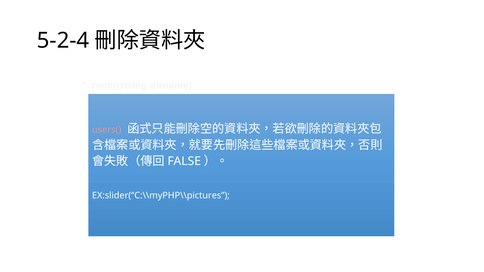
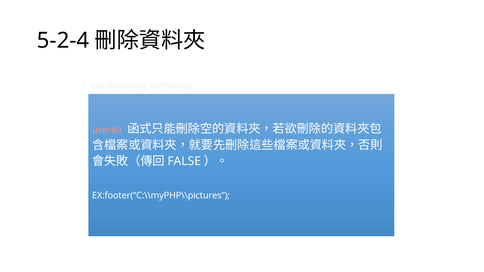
EX:slider(“C:\\myPHP\\pictures: EX:slider(“C:\\myPHP\\pictures -> EX:footer(“C:\\myPHP\\pictures (161, 196)
